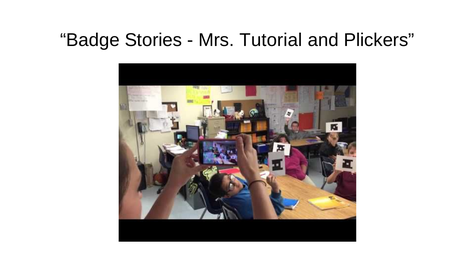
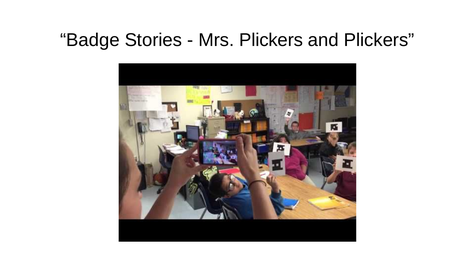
Mrs Tutorial: Tutorial -> Plickers (271, 40)
